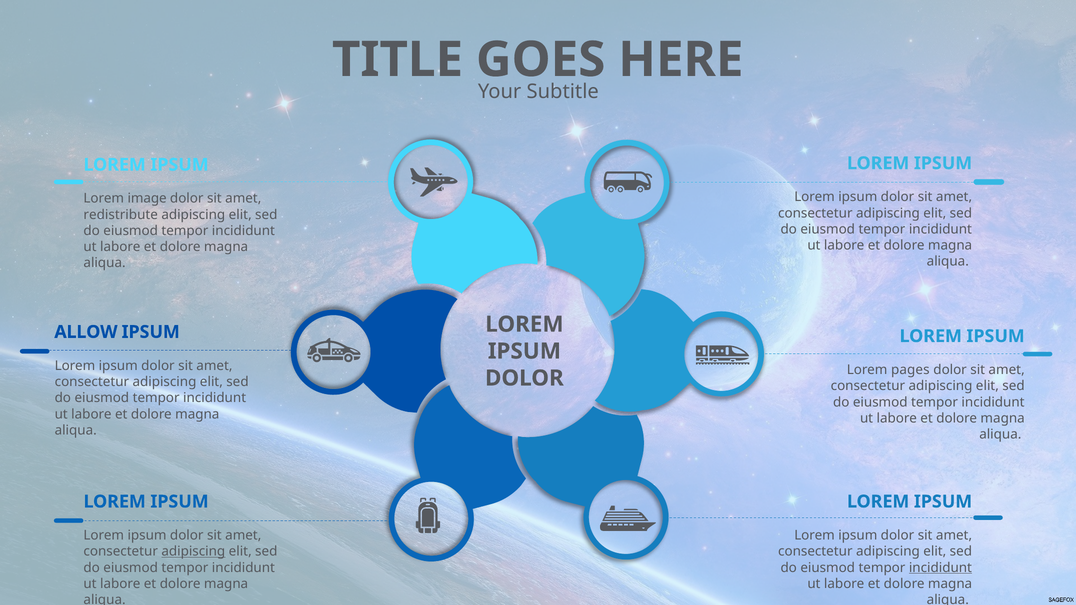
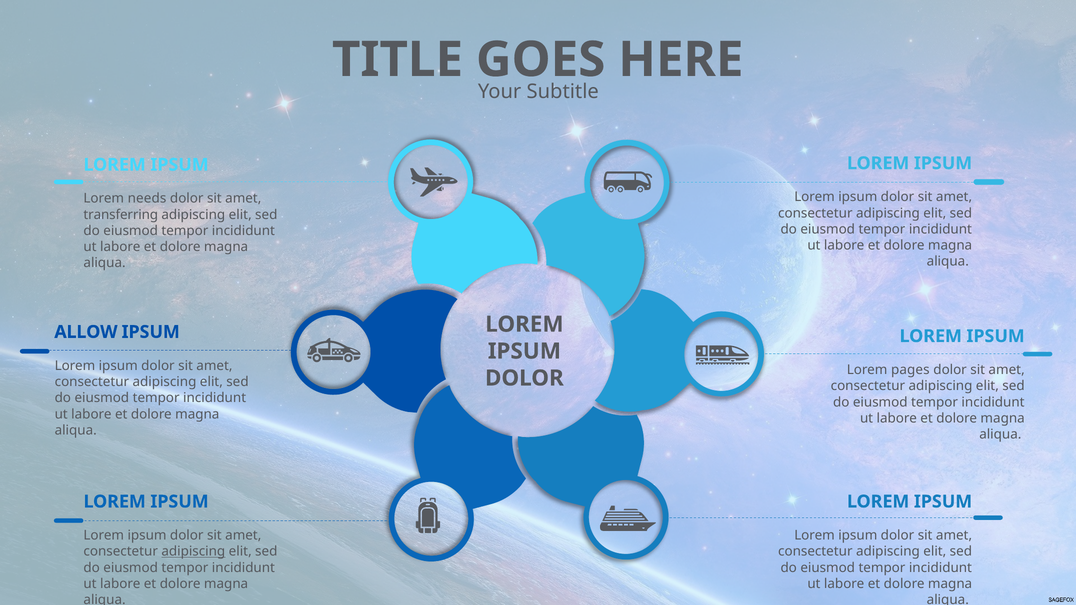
image: image -> needs (147, 199)
redistribute: redistribute -> transferring (121, 215)
incididunt underline: present -> none (940, 568)
